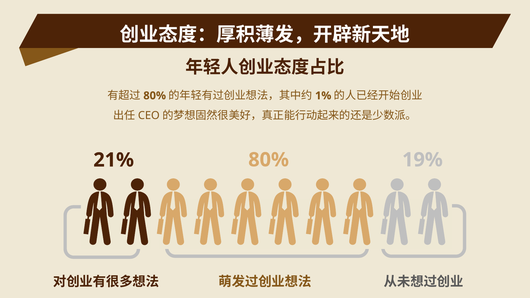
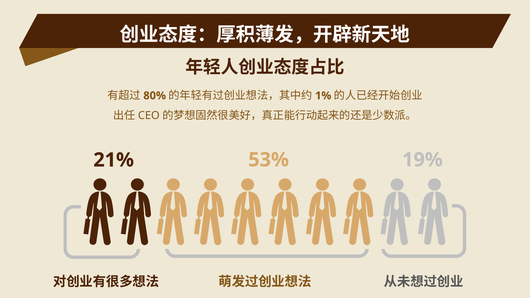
21% 80%: 80% -> 53% (269, 160)
